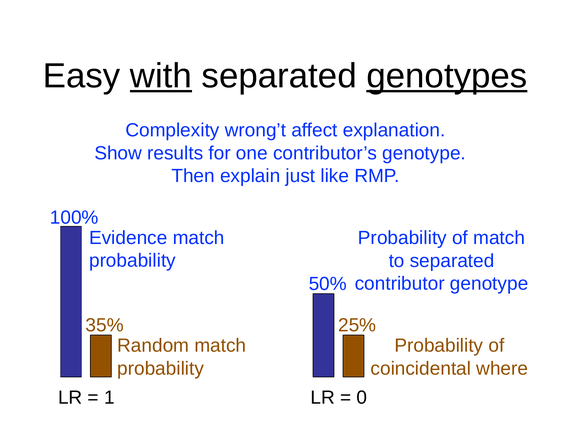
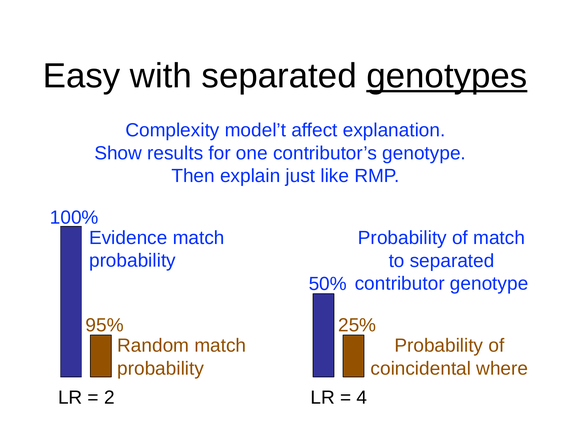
with underline: present -> none (161, 76)
wrong’t: wrong’t -> model’t (255, 130)
35%: 35% -> 95% (105, 326)
1: 1 -> 2 (109, 398)
0: 0 -> 4 (362, 398)
